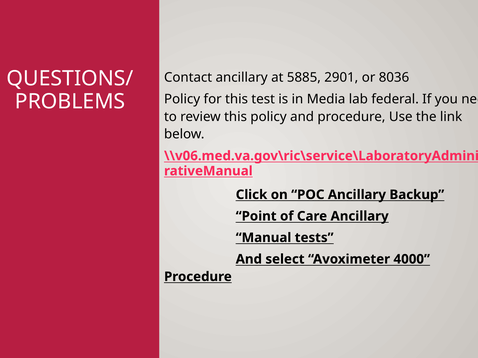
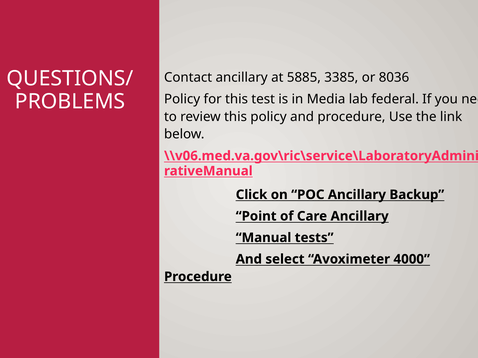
2901: 2901 -> 3385 (341, 78)
